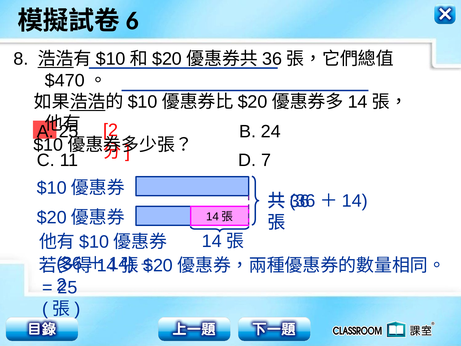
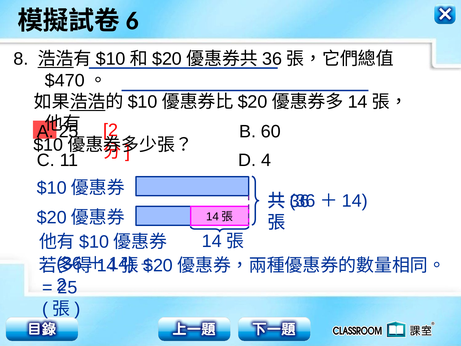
24: 24 -> 60 (271, 132)
7: 7 -> 4 (266, 160)
